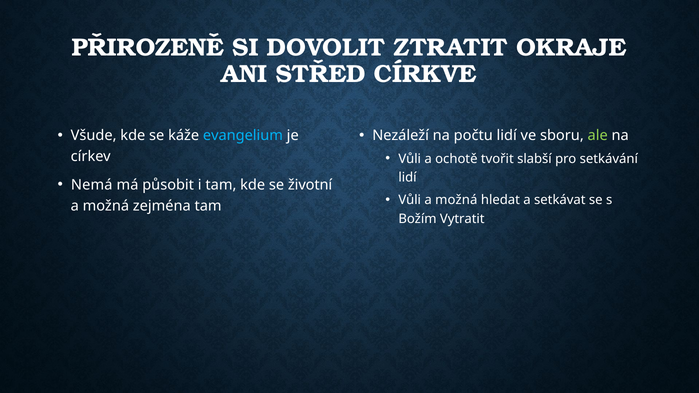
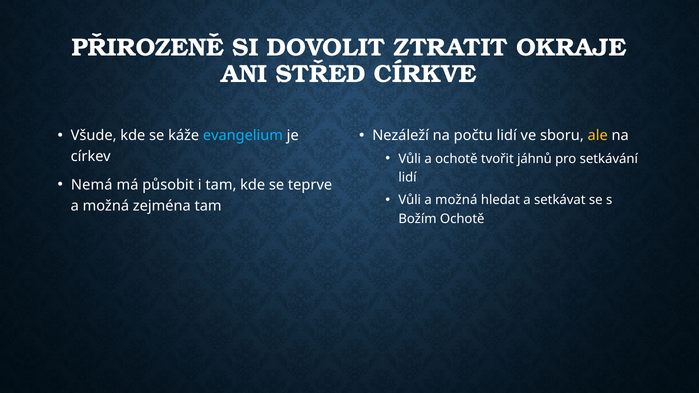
ale colour: light green -> yellow (598, 136)
slabší: slabší -> jáhnů (534, 159)
životní: životní -> teprve (310, 185)
Božím Vytratit: Vytratit -> Ochotě (462, 219)
